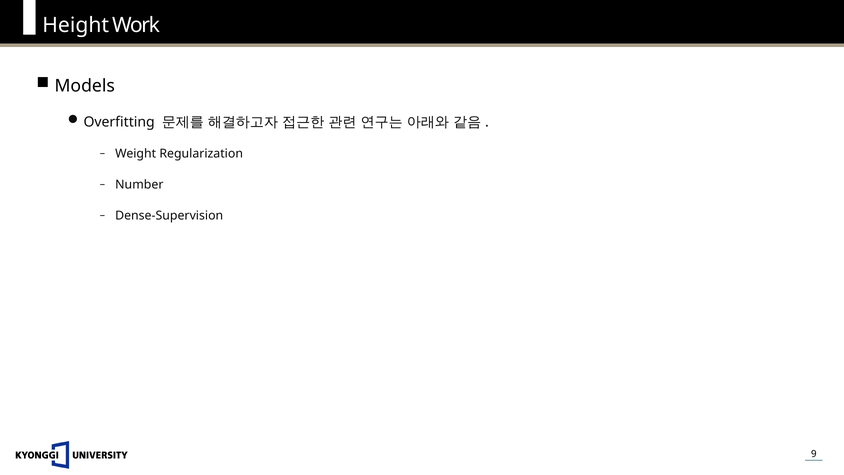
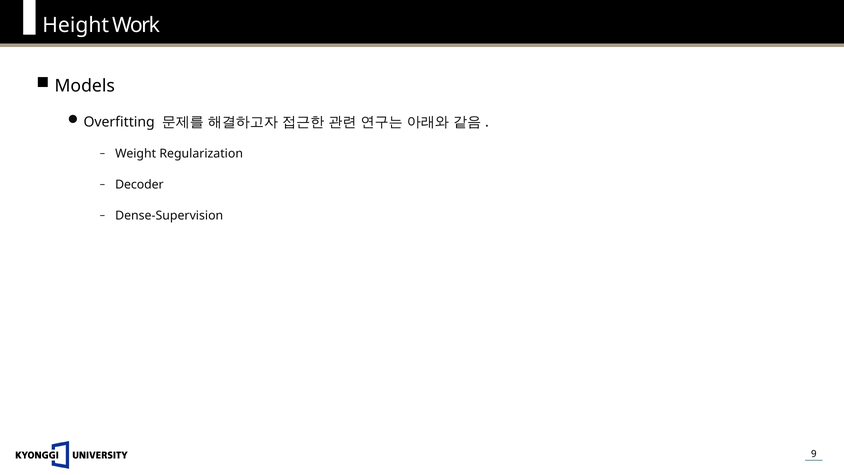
Number: Number -> Decoder (139, 185)
